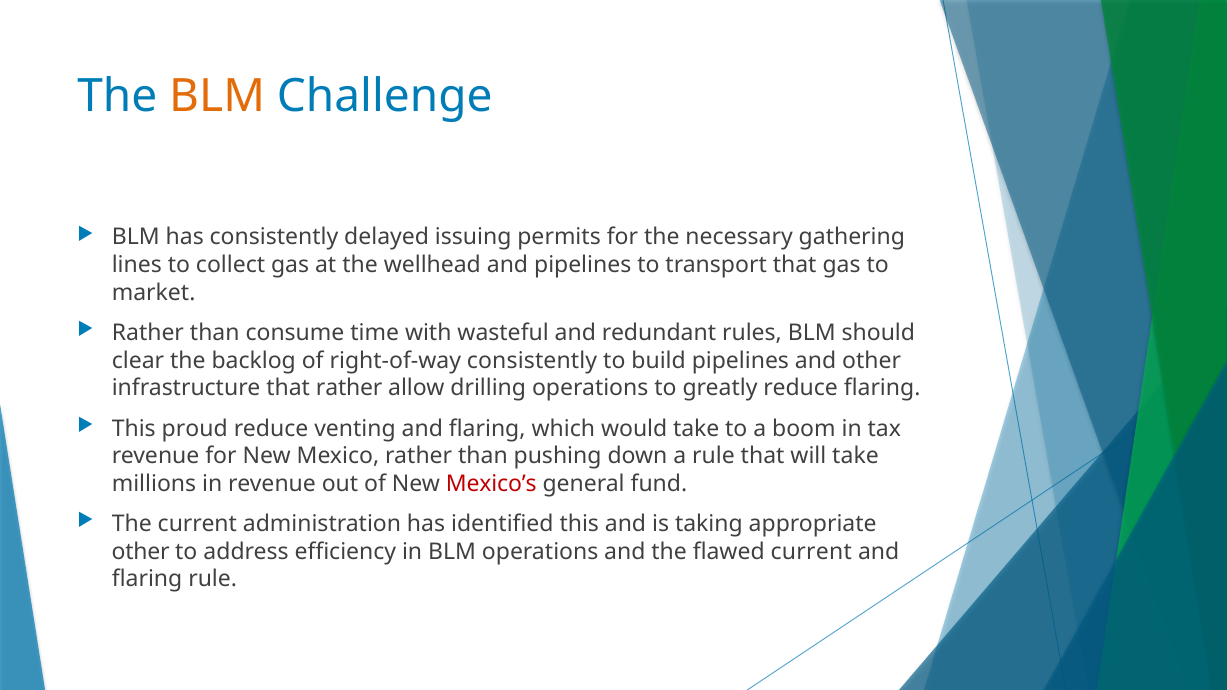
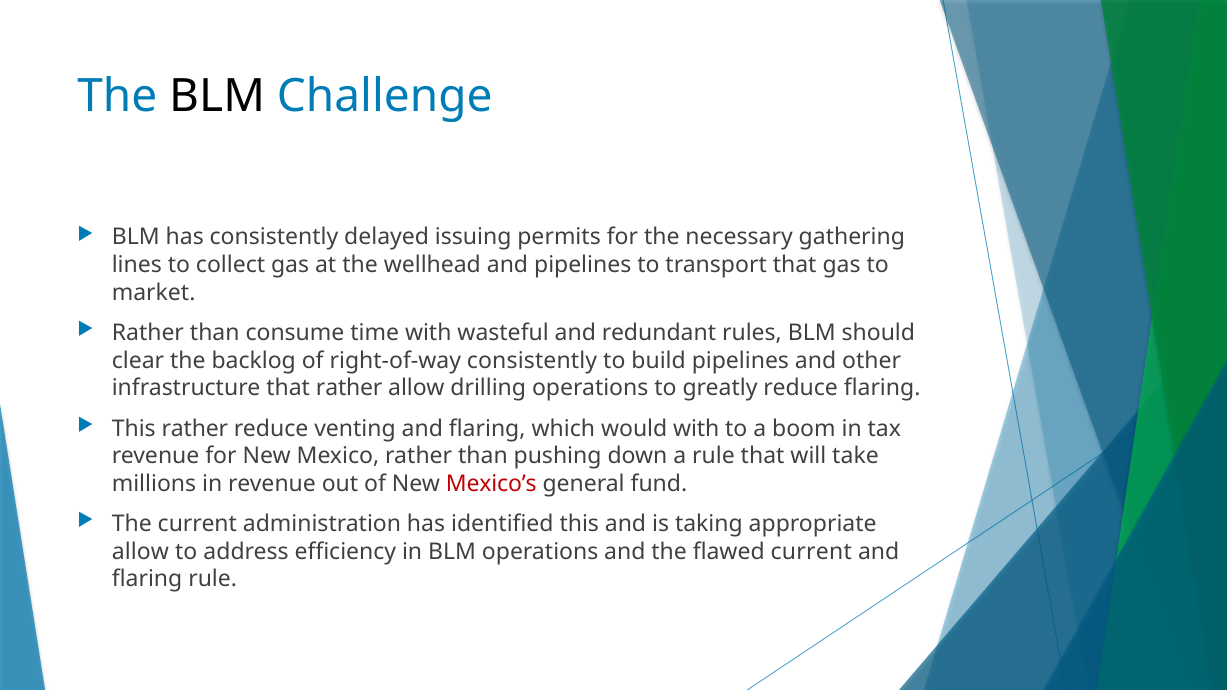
BLM colour: orange -> black (217, 97)
This proud: proud -> rather (195, 429)
would take: take -> with (696, 429)
other: other -> allow (140, 552)
